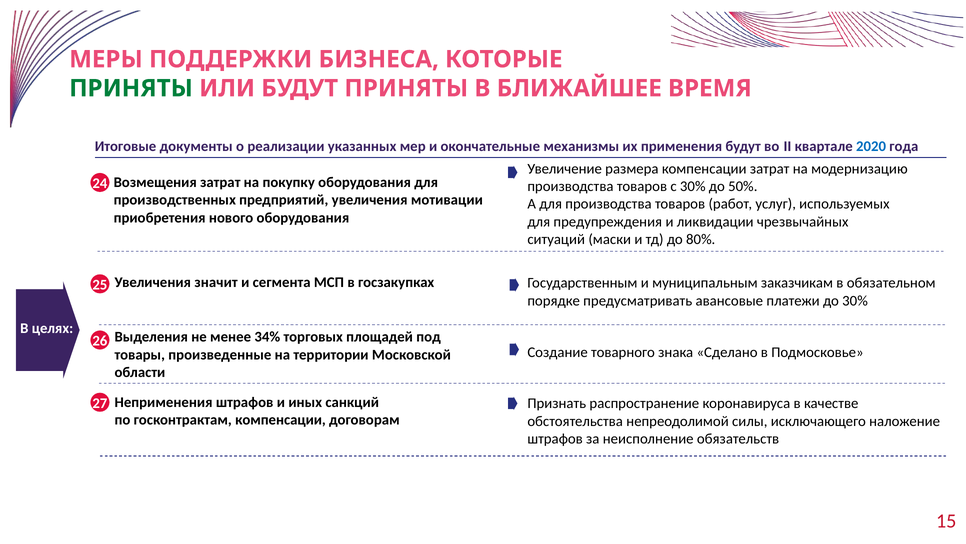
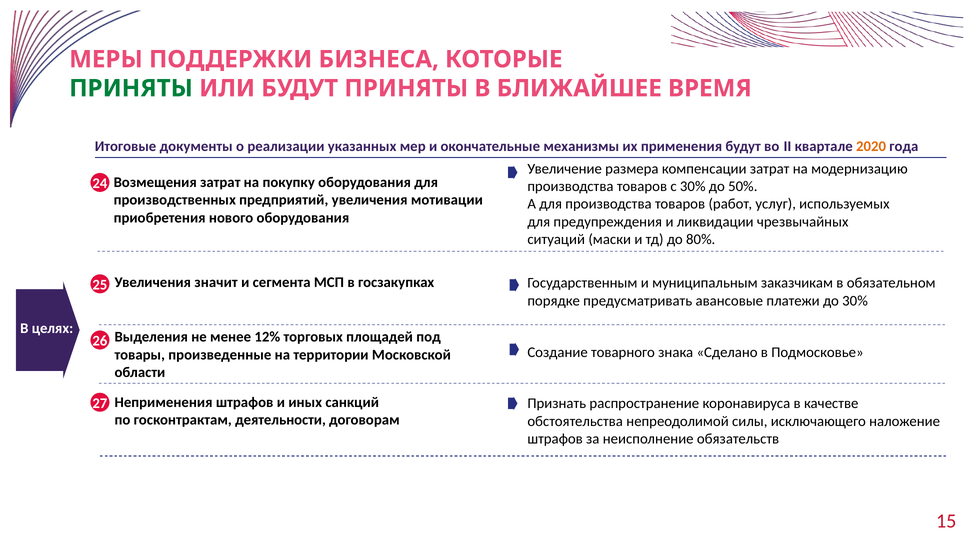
2020 colour: blue -> orange (871, 146)
34%: 34% -> 12% (267, 337)
госконтрактам компенсации: компенсации -> деятельности (280, 420)
